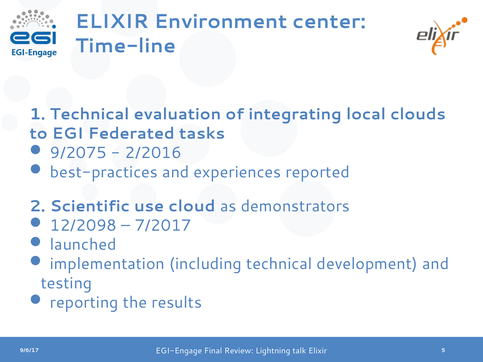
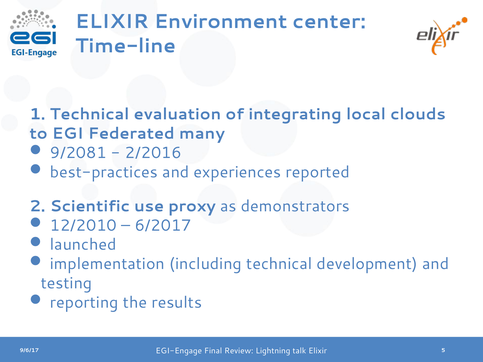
tasks: tasks -> many (202, 134)
9/2075: 9/2075 -> 9/2081 (78, 153)
cloud: cloud -> proxy (192, 206)
12/2098: 12/2098 -> 12/2010 (83, 226)
7/2017: 7/2017 -> 6/2017 (163, 226)
